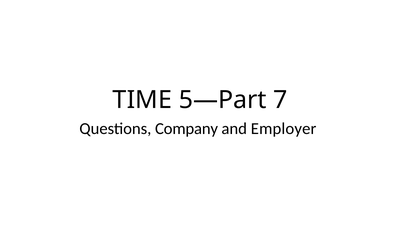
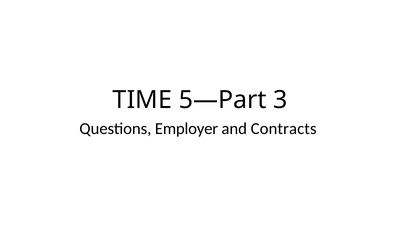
7: 7 -> 3 (280, 100)
Company: Company -> Employer (187, 129)
Employer: Employer -> Contracts (284, 129)
